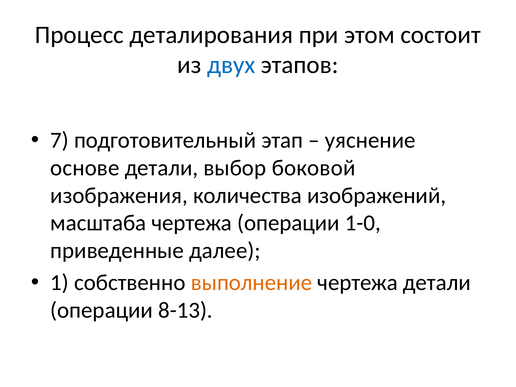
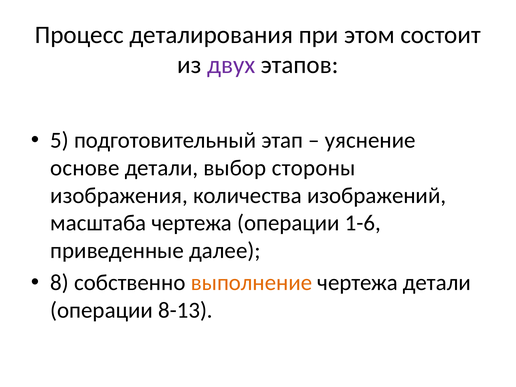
двух colour: blue -> purple (231, 65)
7: 7 -> 5 (60, 140)
боковой: боковой -> стороны (314, 168)
1-0: 1-0 -> 1-6 (363, 223)
1: 1 -> 8 (60, 283)
